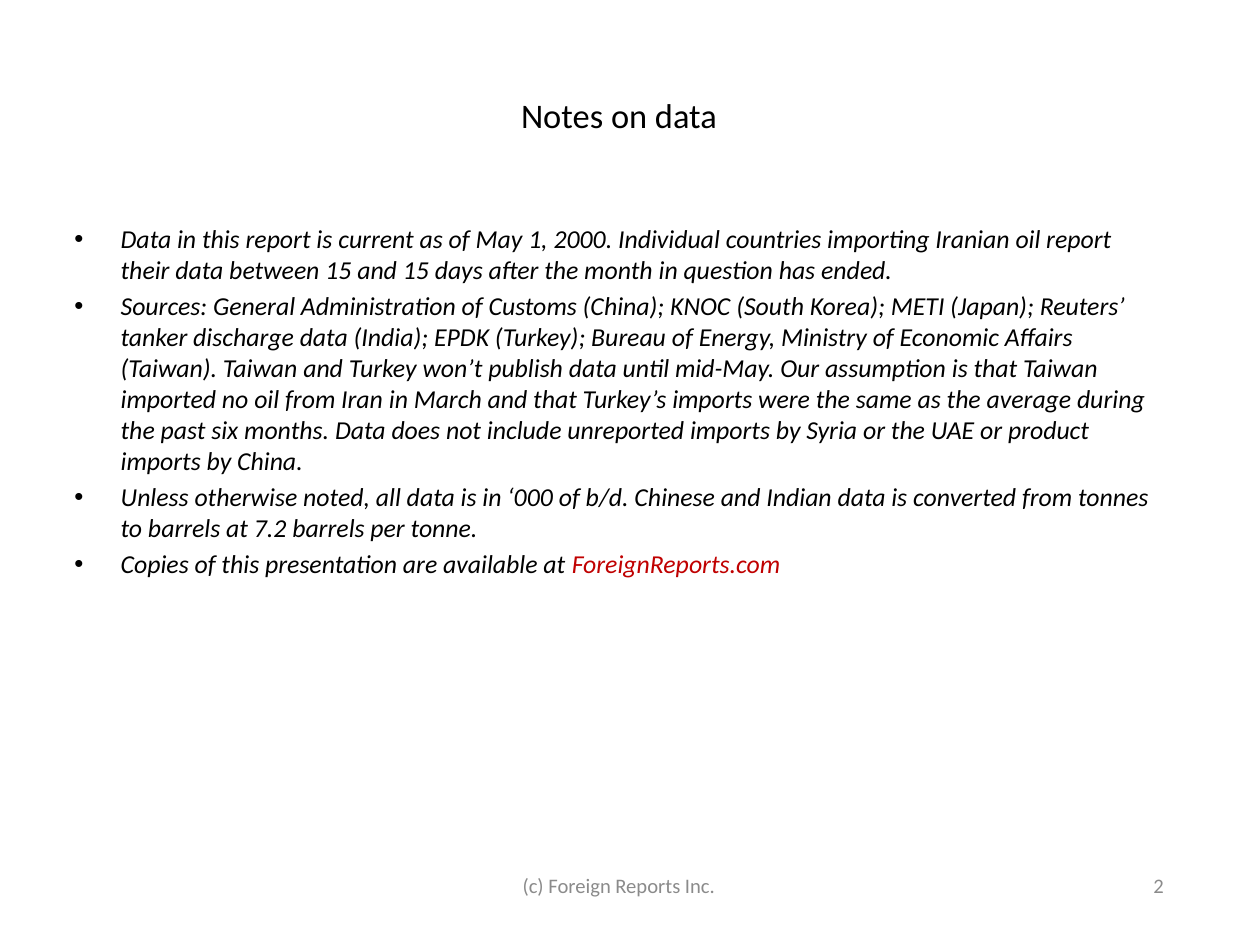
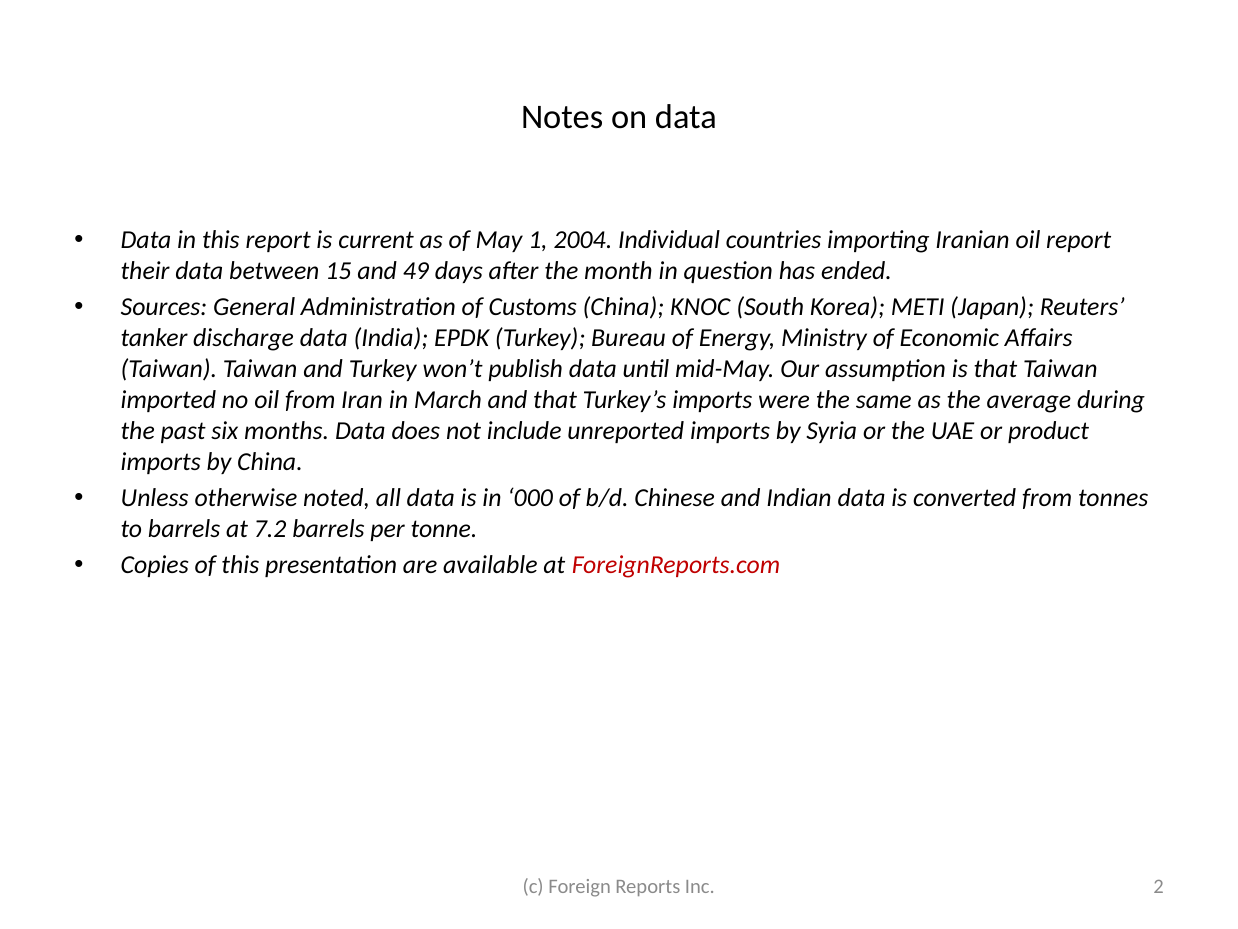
2000: 2000 -> 2004 (583, 240)
and 15: 15 -> 49 (416, 271)
